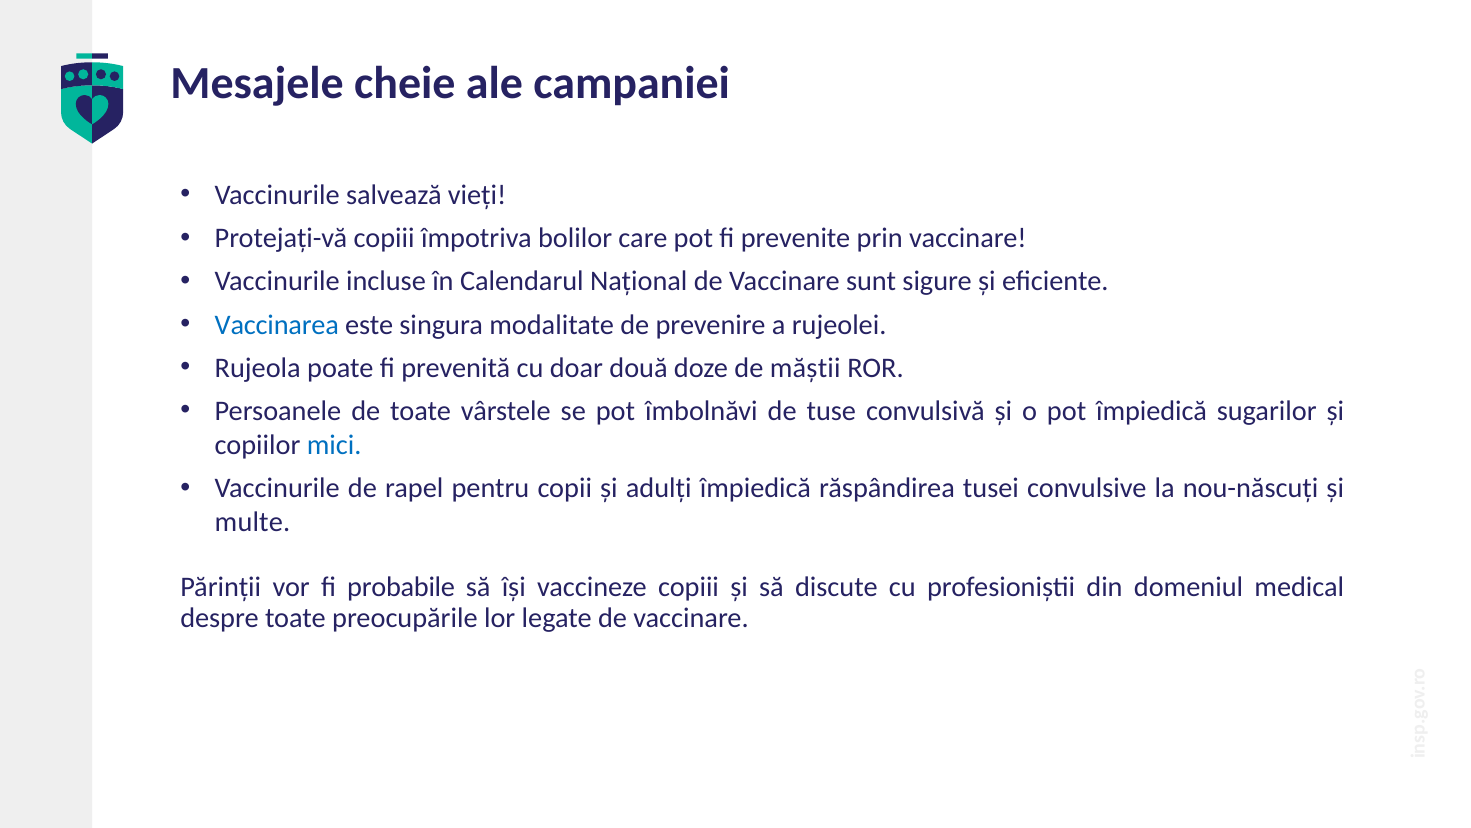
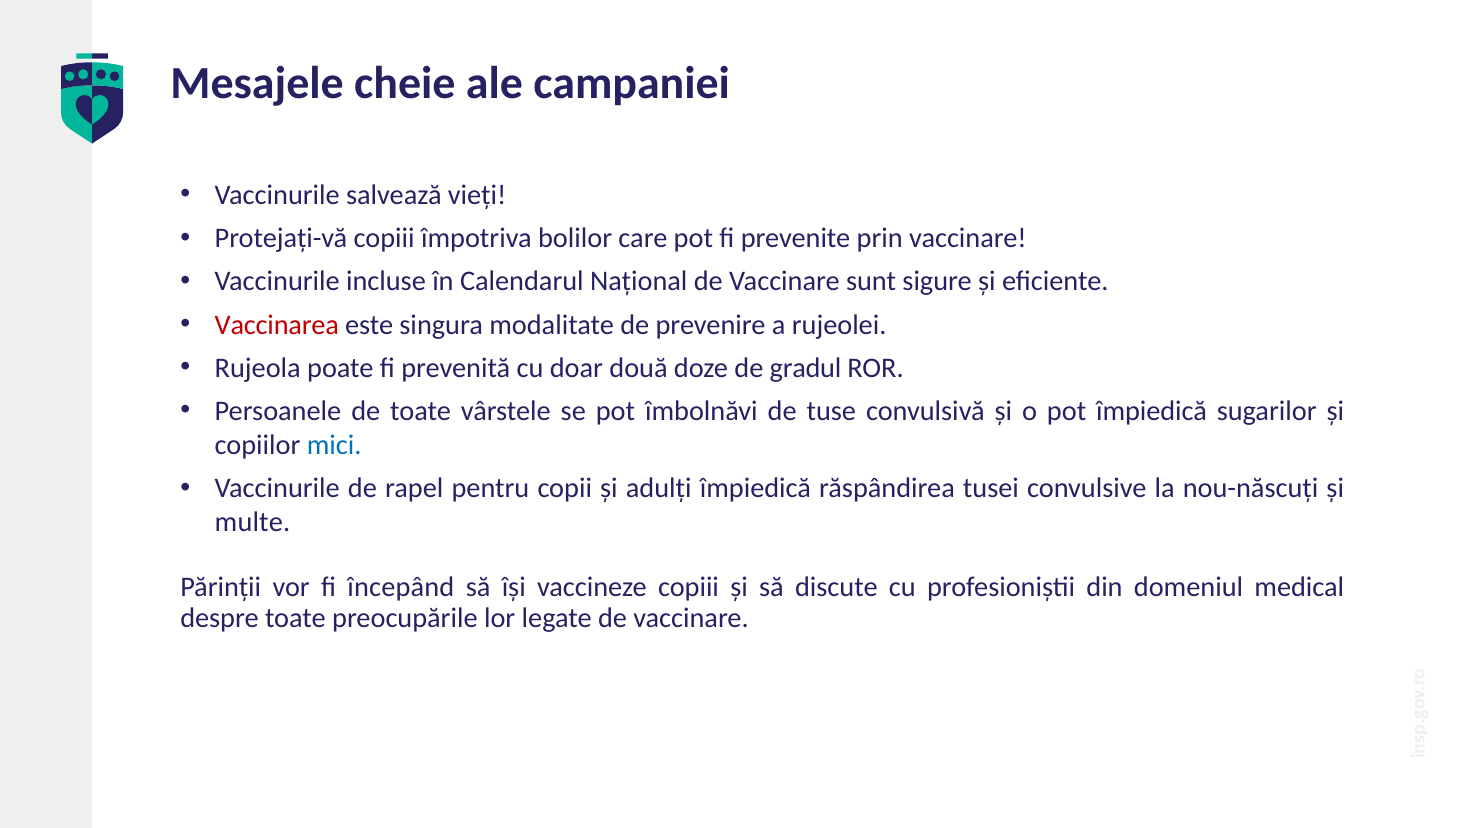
Vaccinarea colour: blue -> red (277, 325)
măștii: măștii -> gradul (806, 368)
probabile: probabile -> începând (401, 588)
